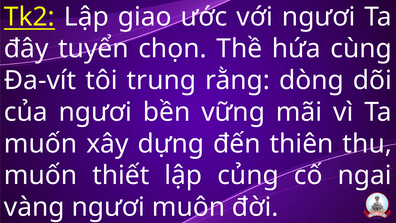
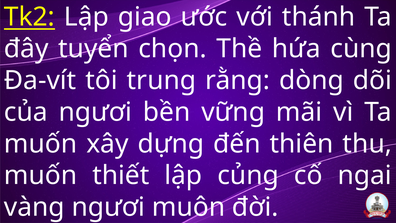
với ngươi: ngươi -> thánh (319, 17)
